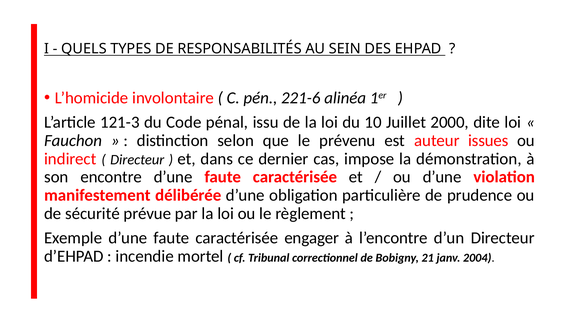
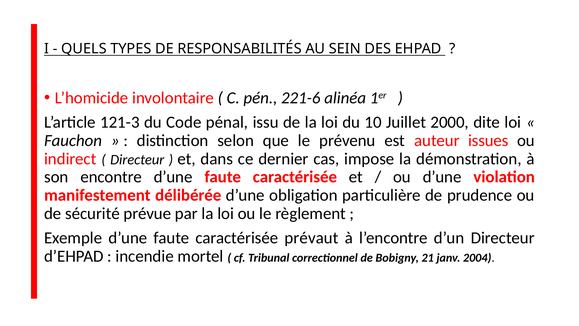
engager: engager -> prévaut (312, 238)
